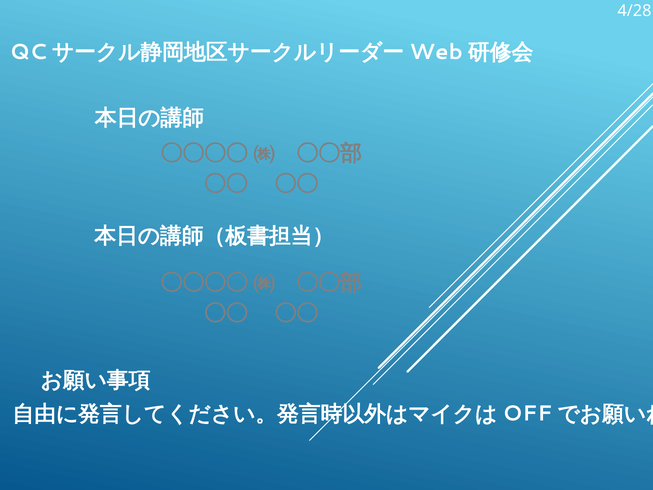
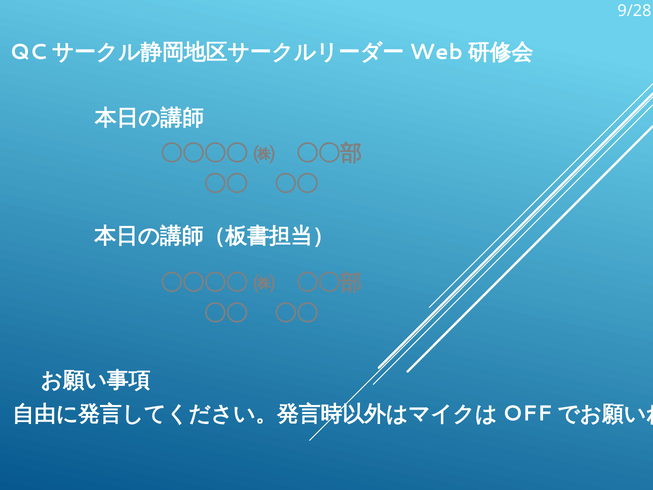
4/28: 4/28 -> 9/28 (634, 11)
